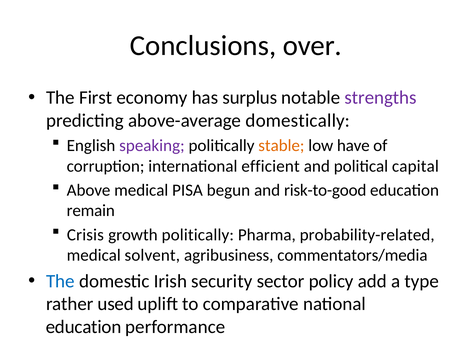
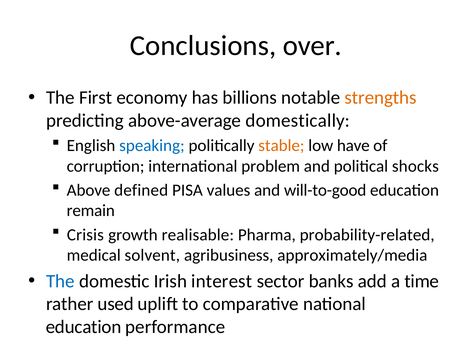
surplus: surplus -> billions (250, 98)
strengths colour: purple -> orange (381, 98)
speaking colour: purple -> blue (152, 146)
efficient: efficient -> problem (271, 166)
capital: capital -> shocks (415, 166)
Above medical: medical -> defined (141, 190)
begun: begun -> values (228, 190)
risk-to-good: risk-to-good -> will-to-good (325, 190)
growth politically: politically -> realisable (198, 235)
commentators/media: commentators/media -> approximately/media (352, 255)
security: security -> interest (222, 281)
policy: policy -> banks (331, 281)
type: type -> time (422, 281)
